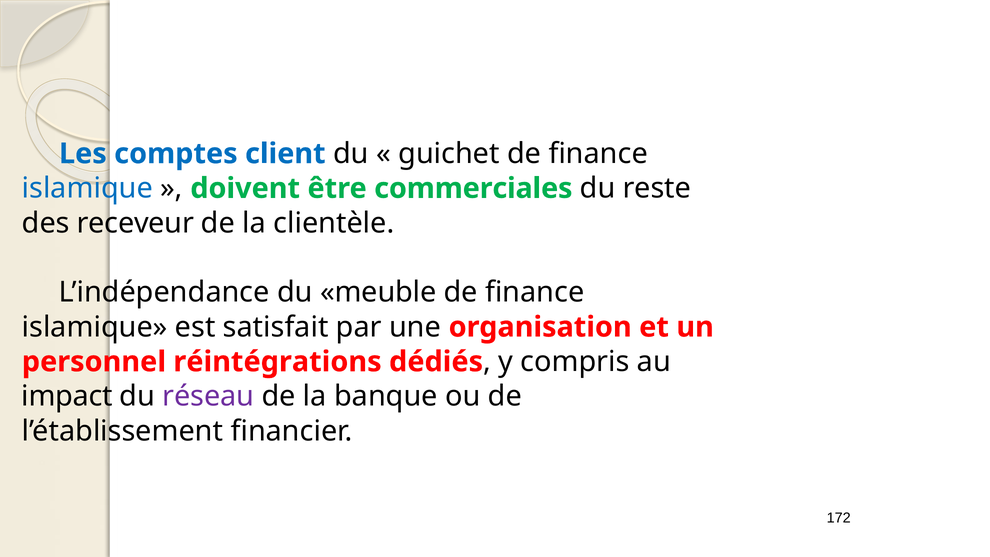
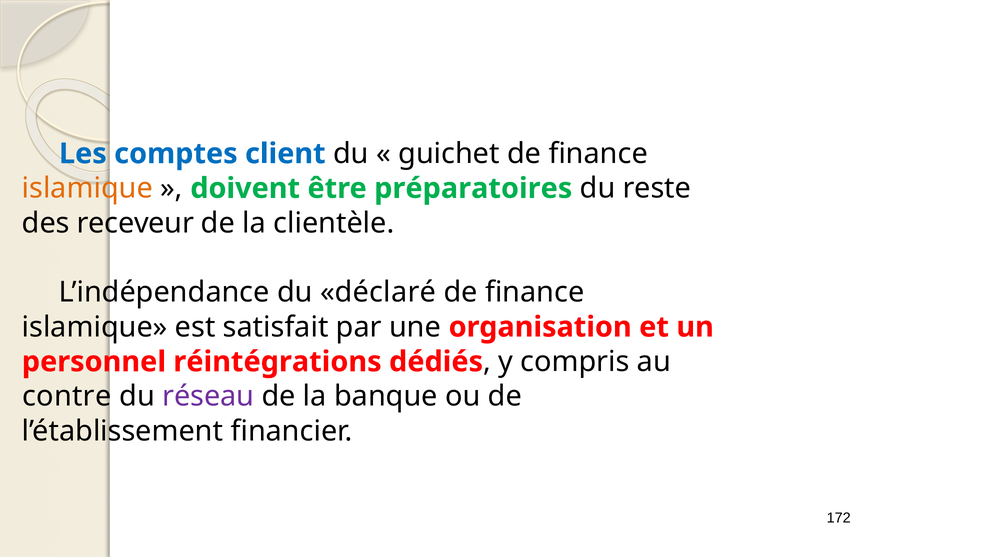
islamique colour: blue -> orange (87, 188)
commerciales: commerciales -> préparatoires (473, 188)
meuble: meuble -> déclaré (378, 292)
impact: impact -> contre (67, 396)
